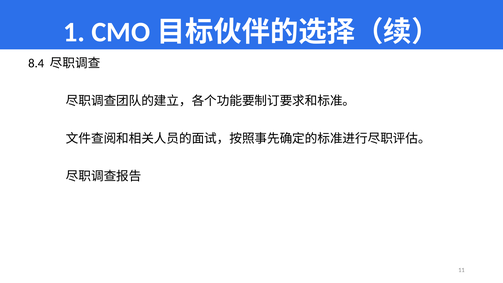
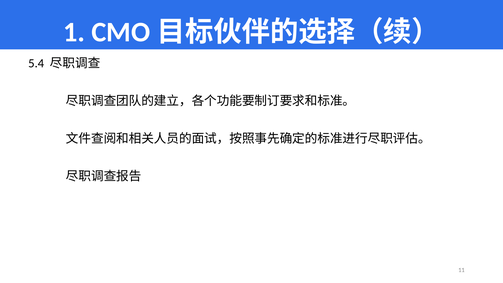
8.4: 8.4 -> 5.4 (36, 63)
